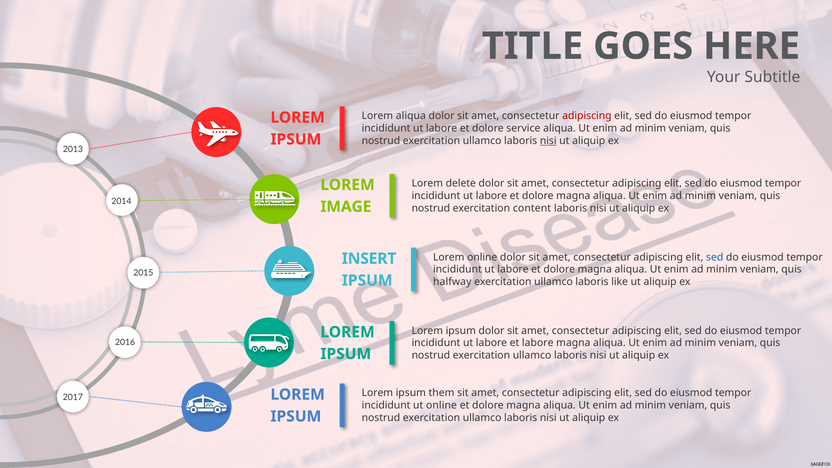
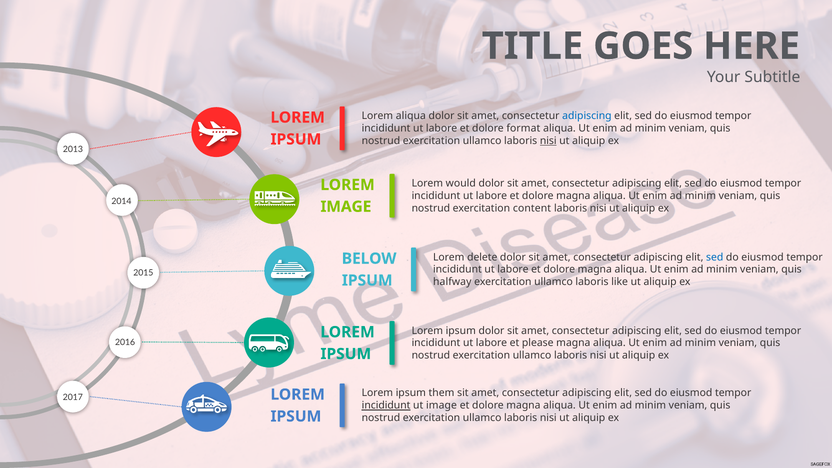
adipiscing colour: red -> blue (587, 116)
service: service -> format (523, 128)
delete: delete -> would (461, 183)
Lorem online: online -> delete (482, 257)
INSERT: INSERT -> BELOW (369, 259)
et labore: labore -> please (538, 343)
incididunt underline: none -> present (386, 406)
ut online: online -> image (441, 406)
